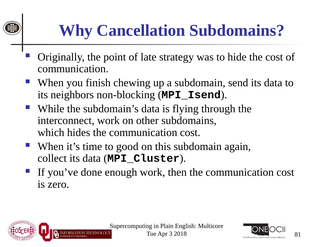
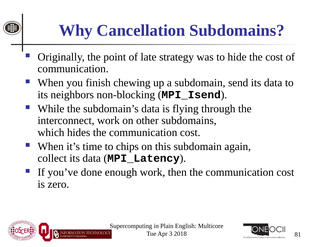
good: good -> chips (127, 146)
MPI_Cluster: MPI_Cluster -> MPI_Latency (143, 158)
